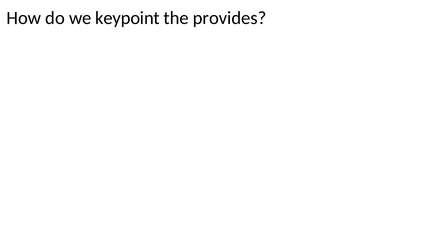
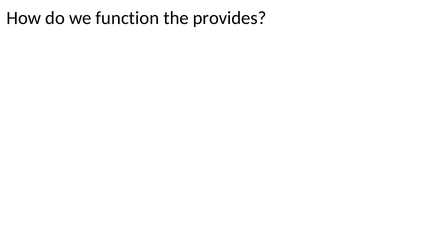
keypoint: keypoint -> function (127, 18)
